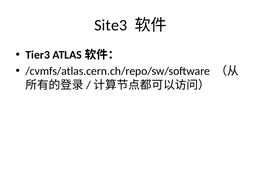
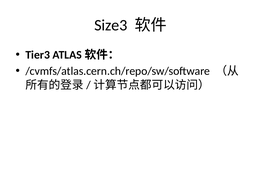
Site3: Site3 -> Size3 (111, 25)
